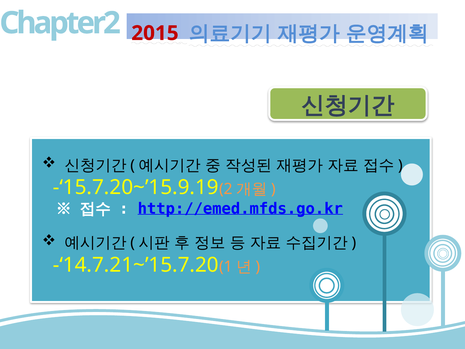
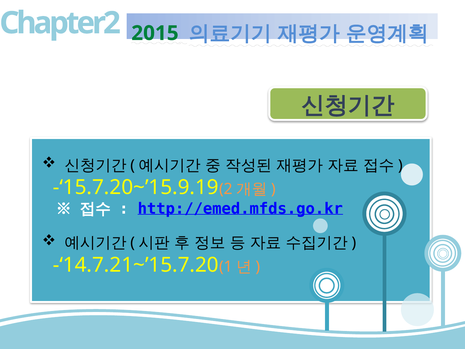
2015 colour: red -> green (155, 33)
